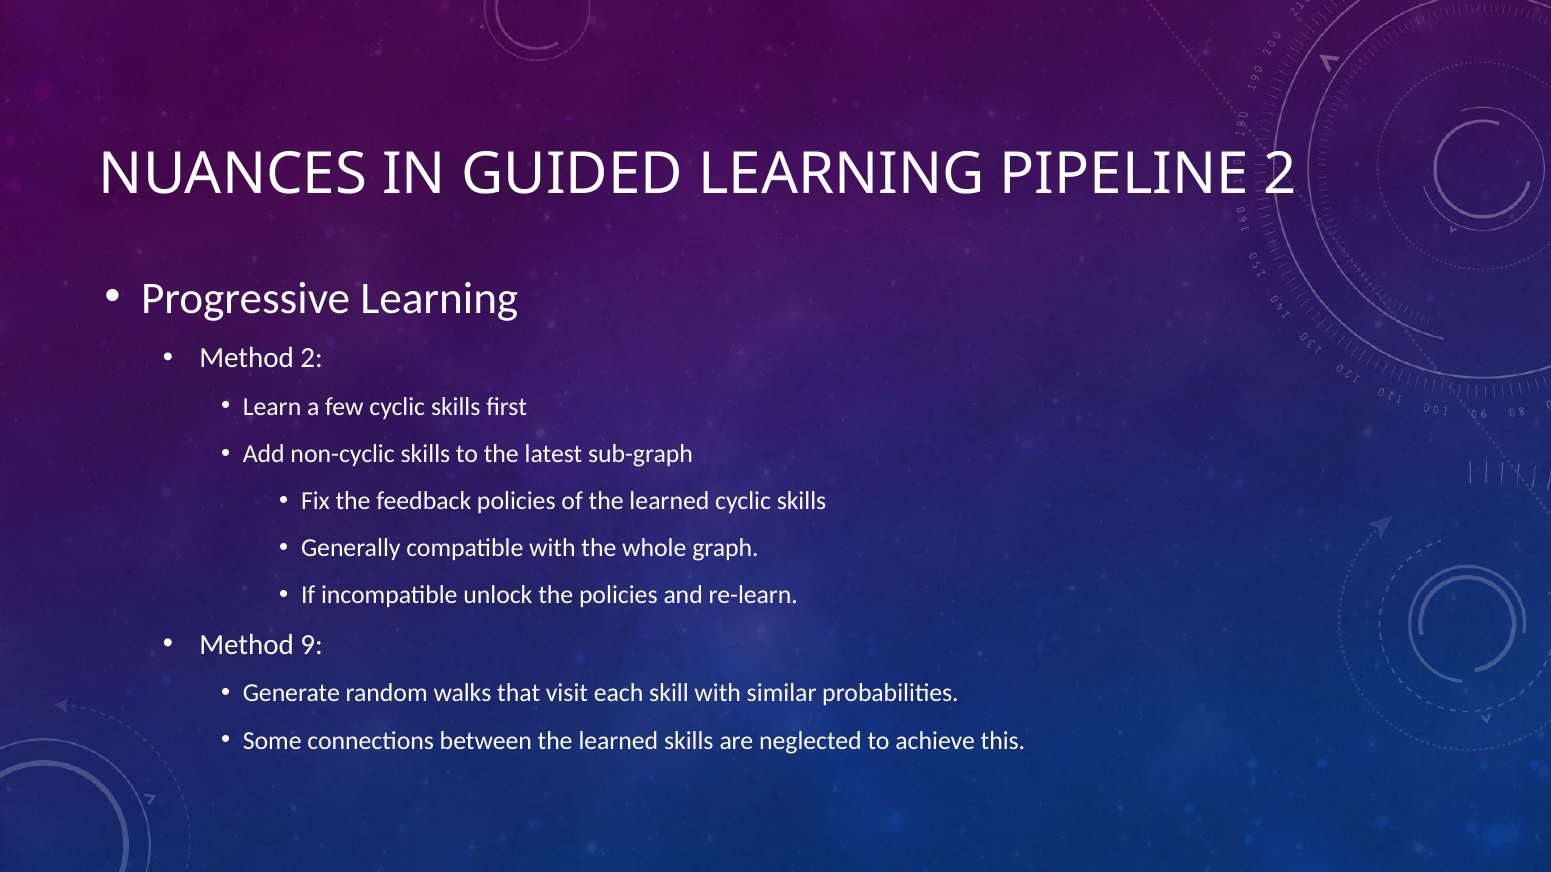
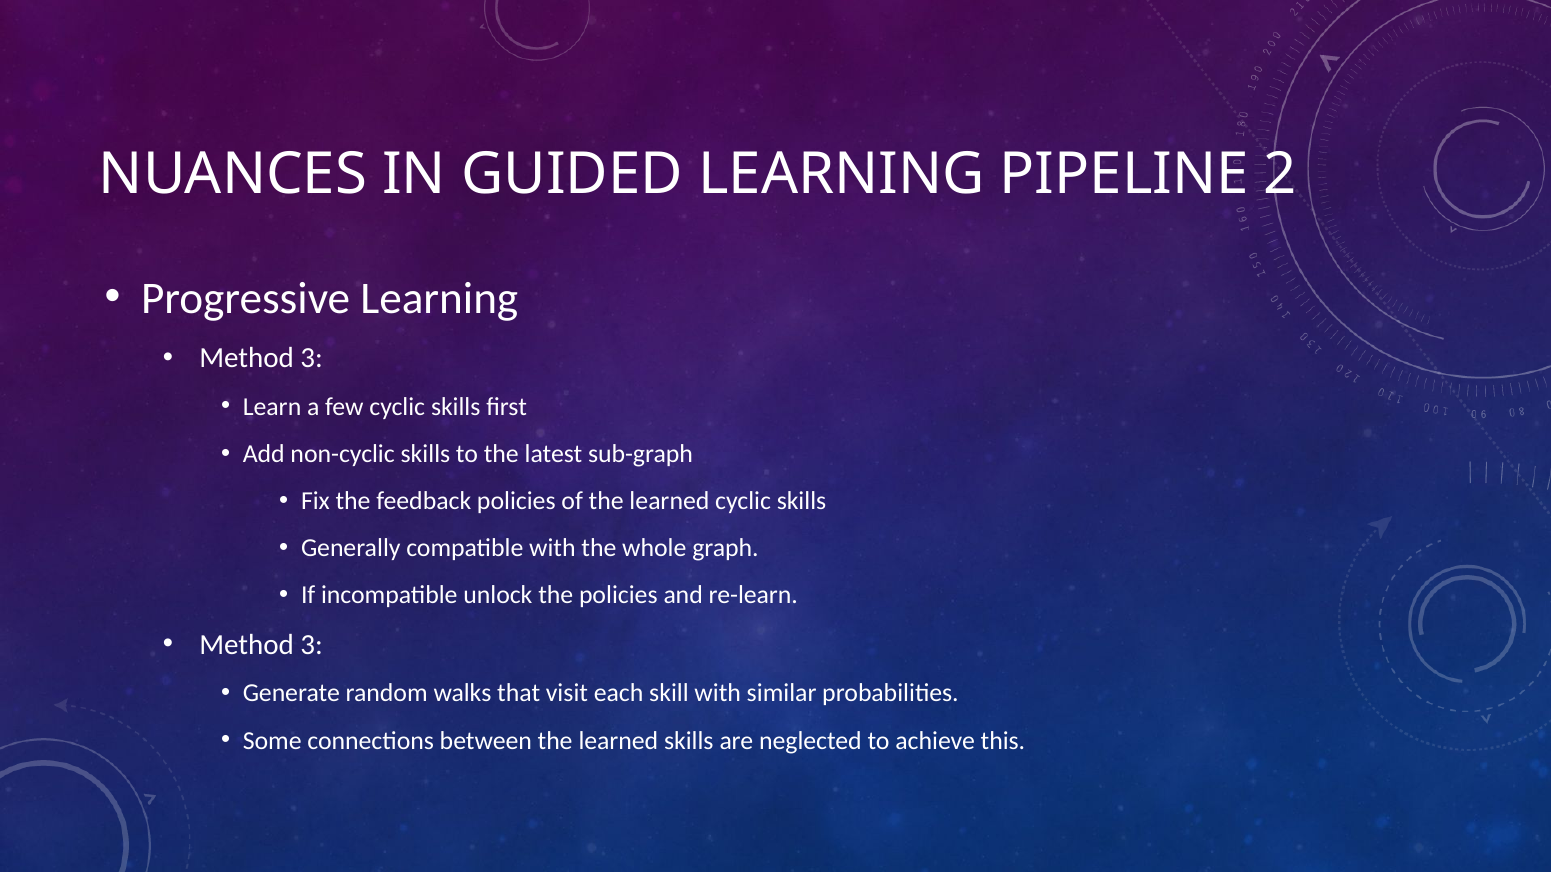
2: 2 -> 3 (312, 358)
9: 9 -> 3 (312, 645)
